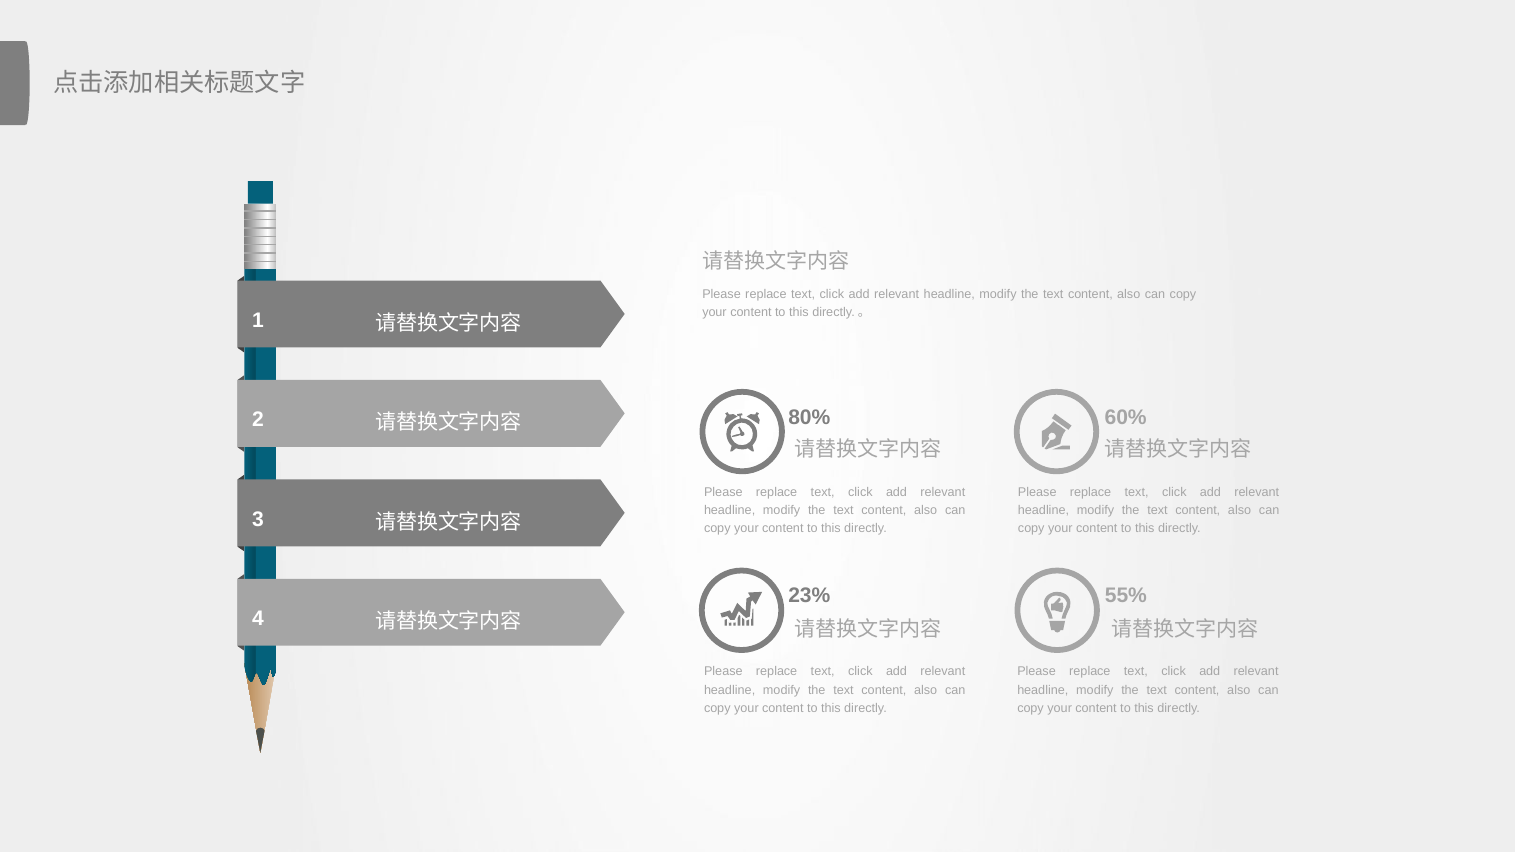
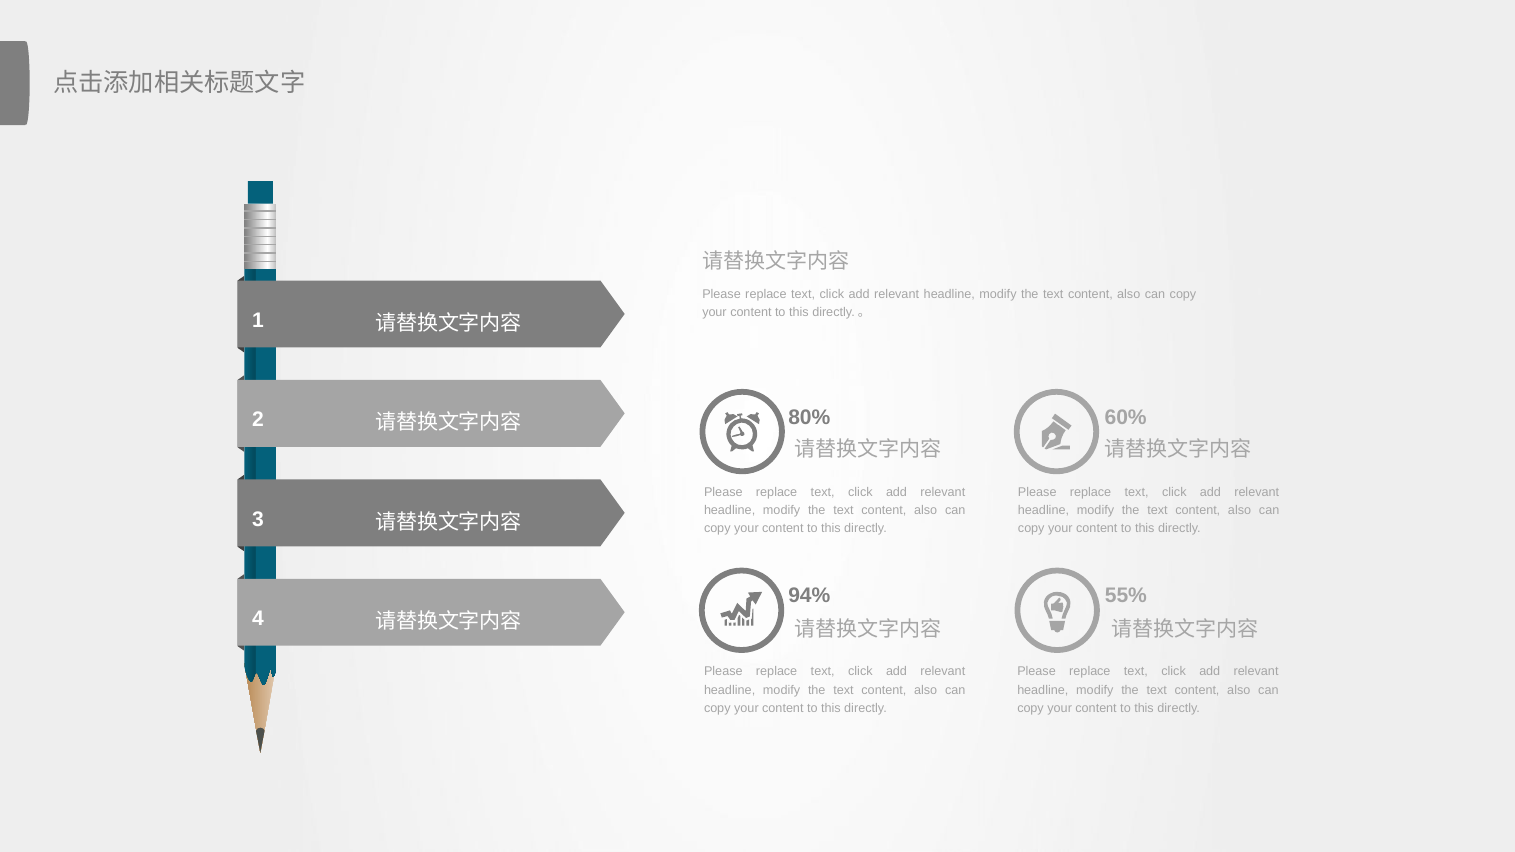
23%: 23% -> 94% (809, 596)
